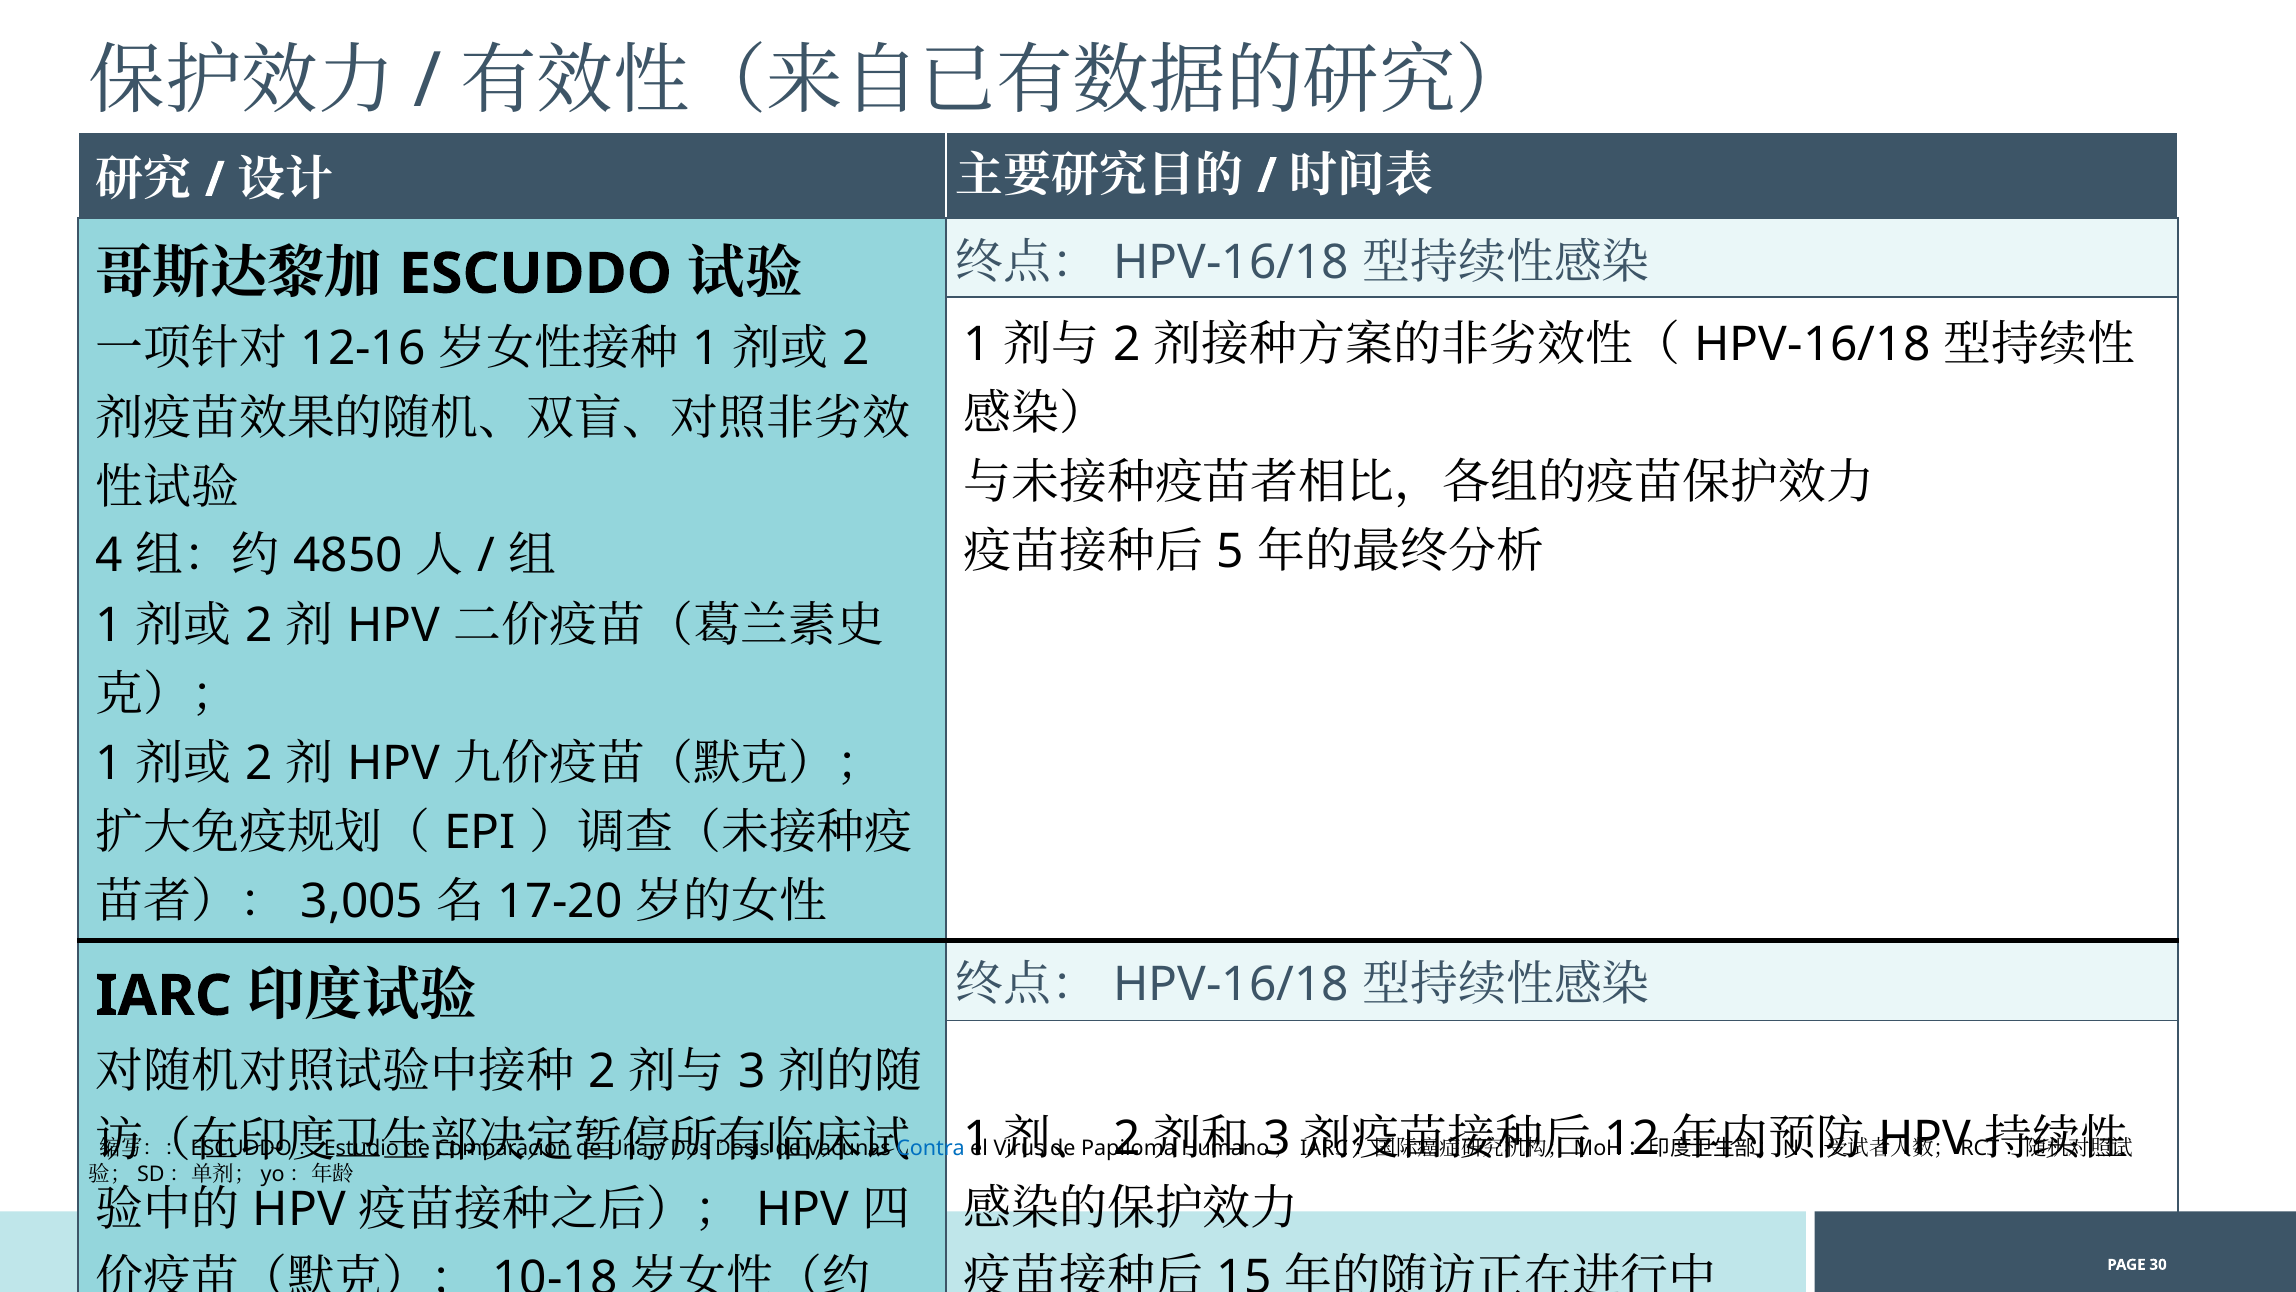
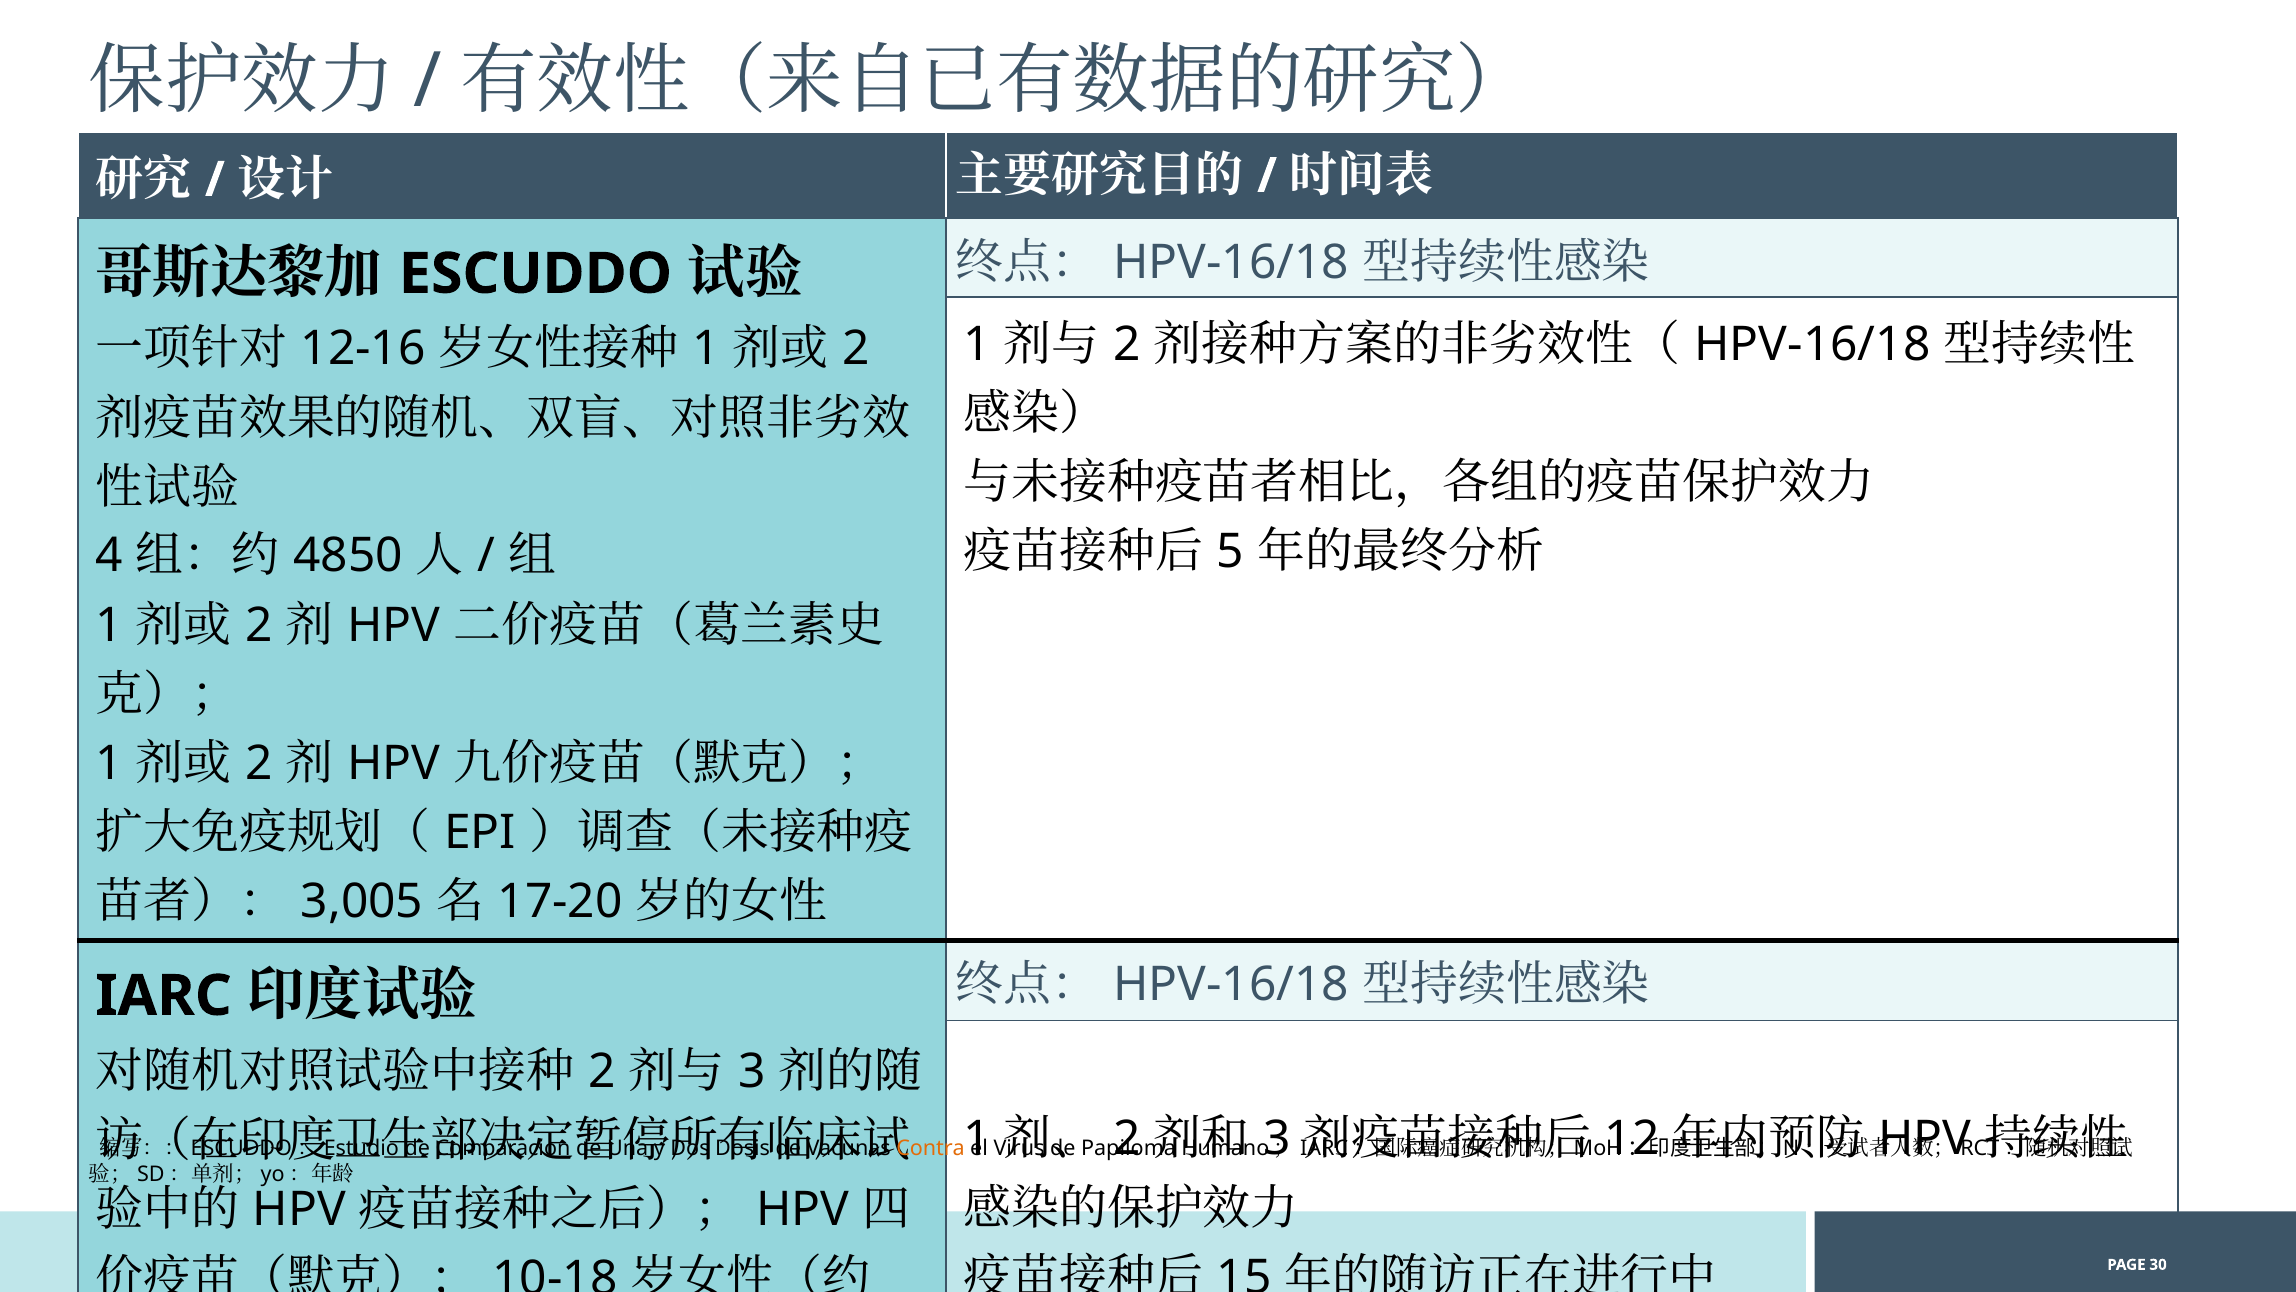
Contra colour: blue -> orange (931, 1148)
